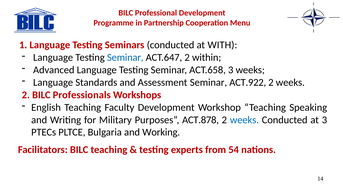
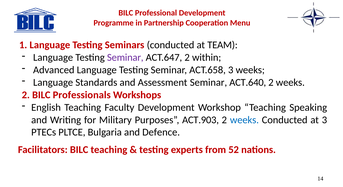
WITH: WITH -> TEAM (222, 45)
Seminar colour: blue -> purple (125, 57)
ACT.922: ACT.922 -> ACT.640 (248, 82)
ACT.878: ACT.878 -> ACT.903 (201, 120)
Working: Working -> Defence (161, 132)
54: 54 -> 52 (234, 150)
